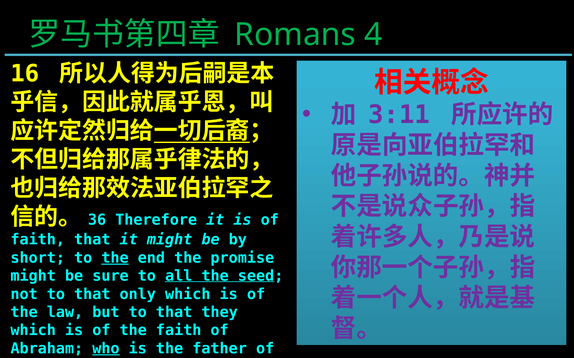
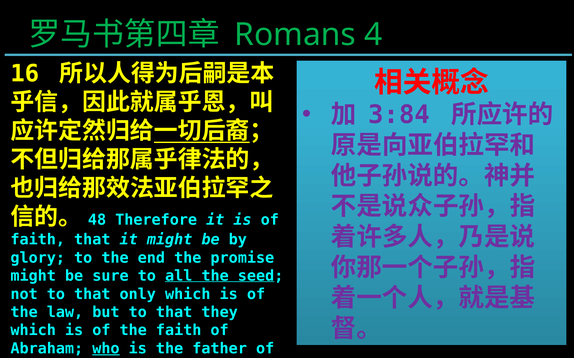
3:11: 3:11 -> 3:84 (399, 115)
36: 36 -> 48 (97, 220)
short: short -> glory (38, 258)
the underline: present -> none (115, 258)
